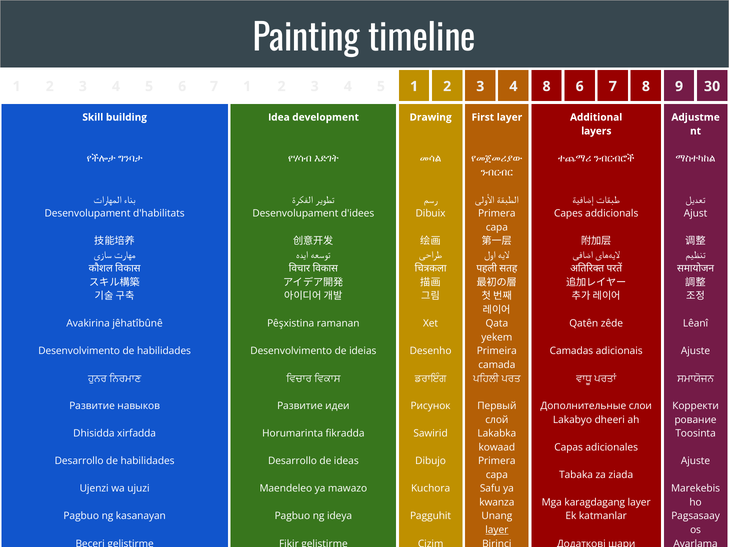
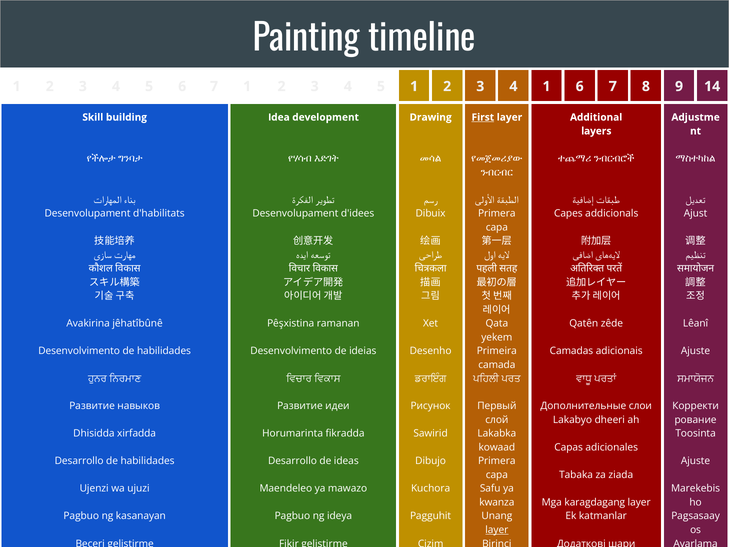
4 8: 8 -> 1 (547, 86)
30: 30 -> 14 (712, 86)
First underline: none -> present (483, 117)
